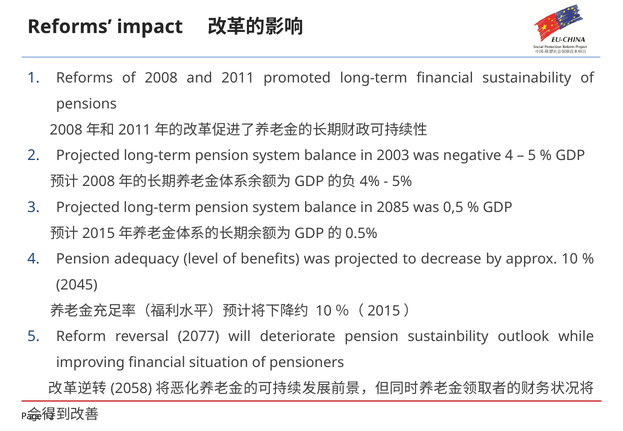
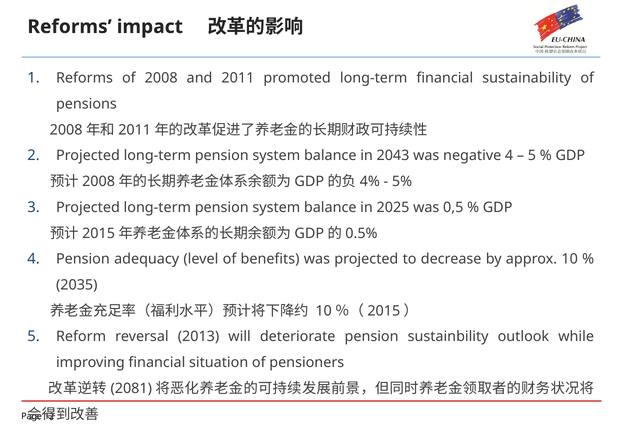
2003: 2003 -> 2043 (393, 156)
2085: 2085 -> 2025 (393, 208)
2045: 2045 -> 2035 (77, 285)
2077: 2077 -> 2013 (199, 337)
2058: 2058 -> 2081 (131, 389)
